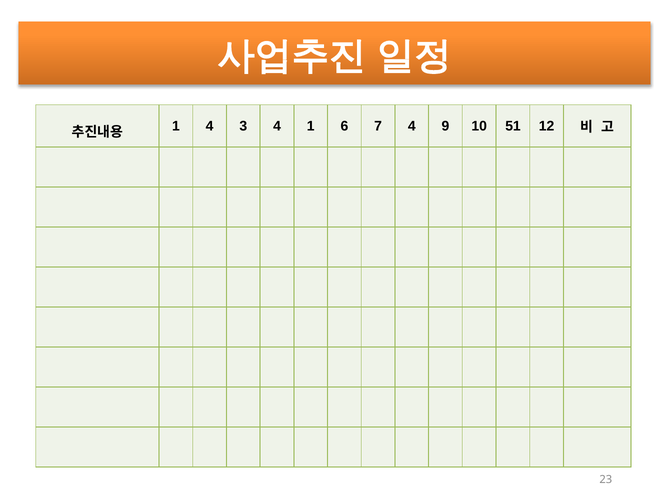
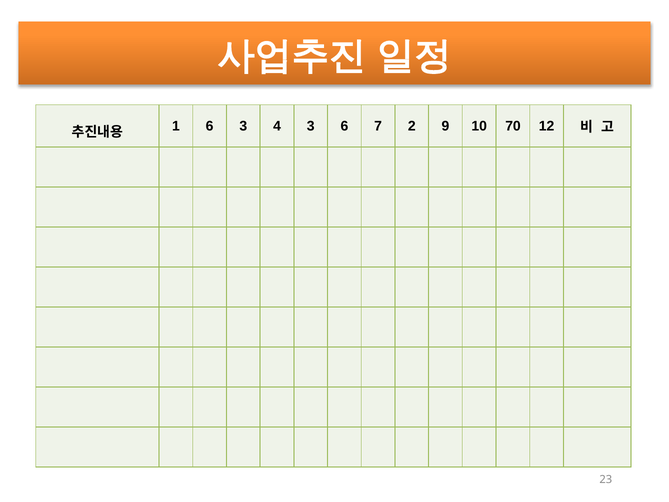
1 4: 4 -> 6 (210, 126)
4 1: 1 -> 3 (311, 126)
7 4: 4 -> 2 (412, 126)
51: 51 -> 70 (513, 126)
